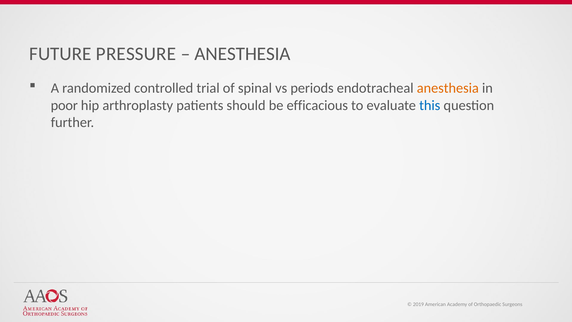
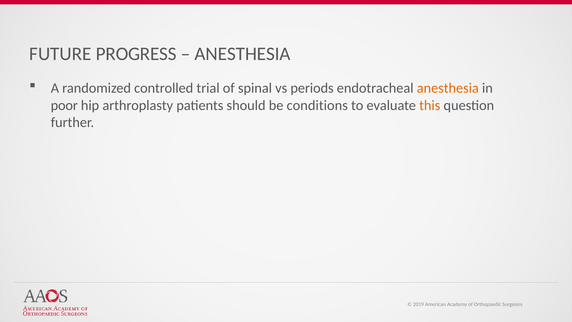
PRESSURE: PRESSURE -> PROGRESS (136, 54)
efficacious: efficacious -> conditions (317, 105)
this colour: blue -> orange (430, 105)
